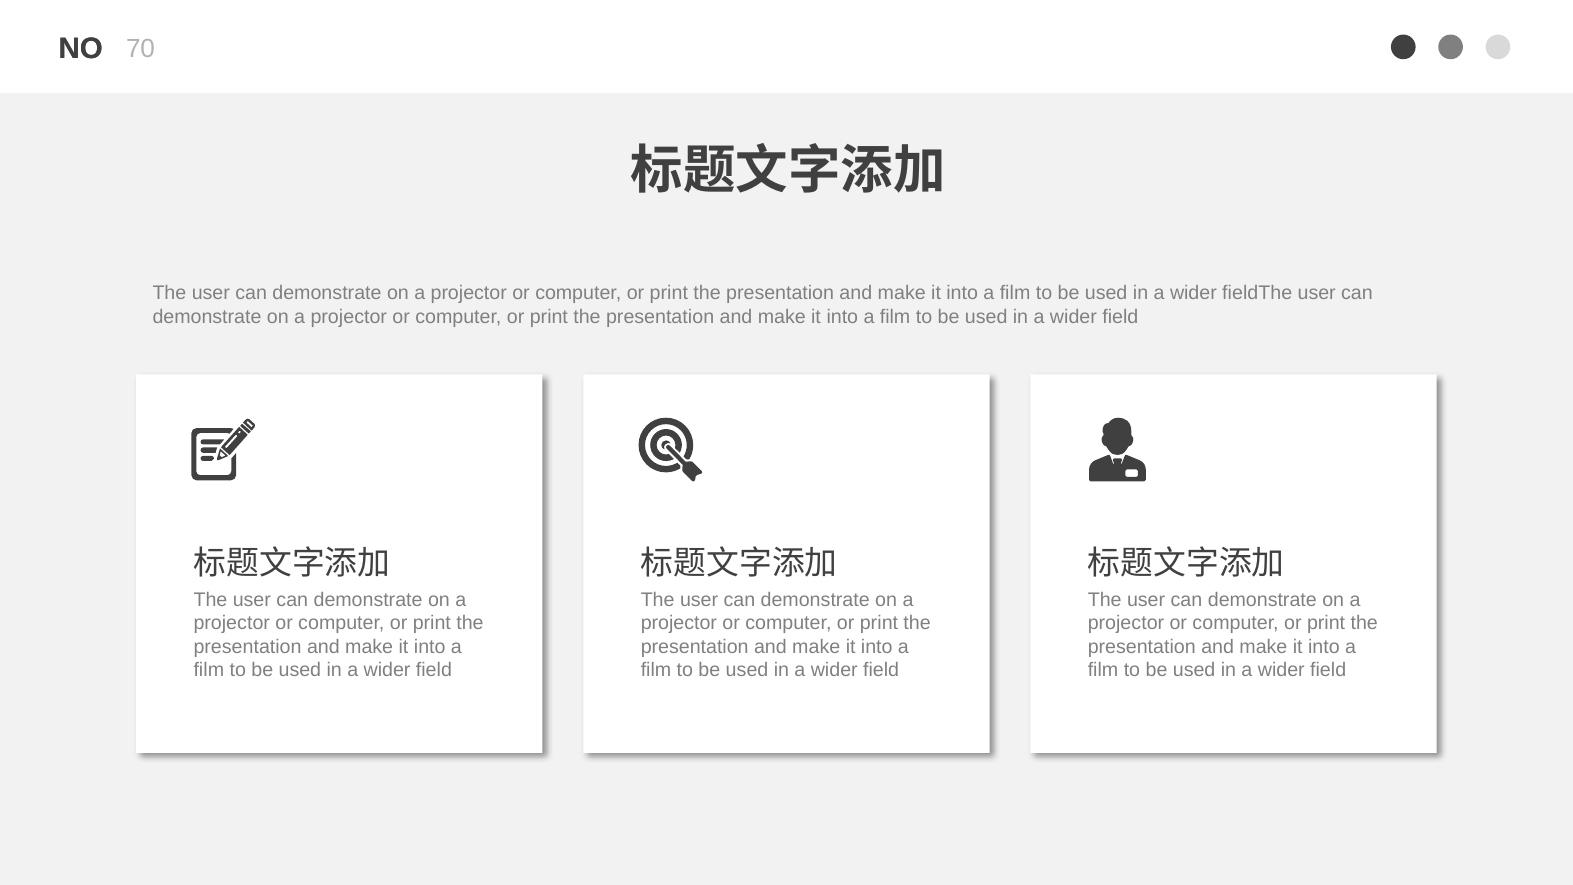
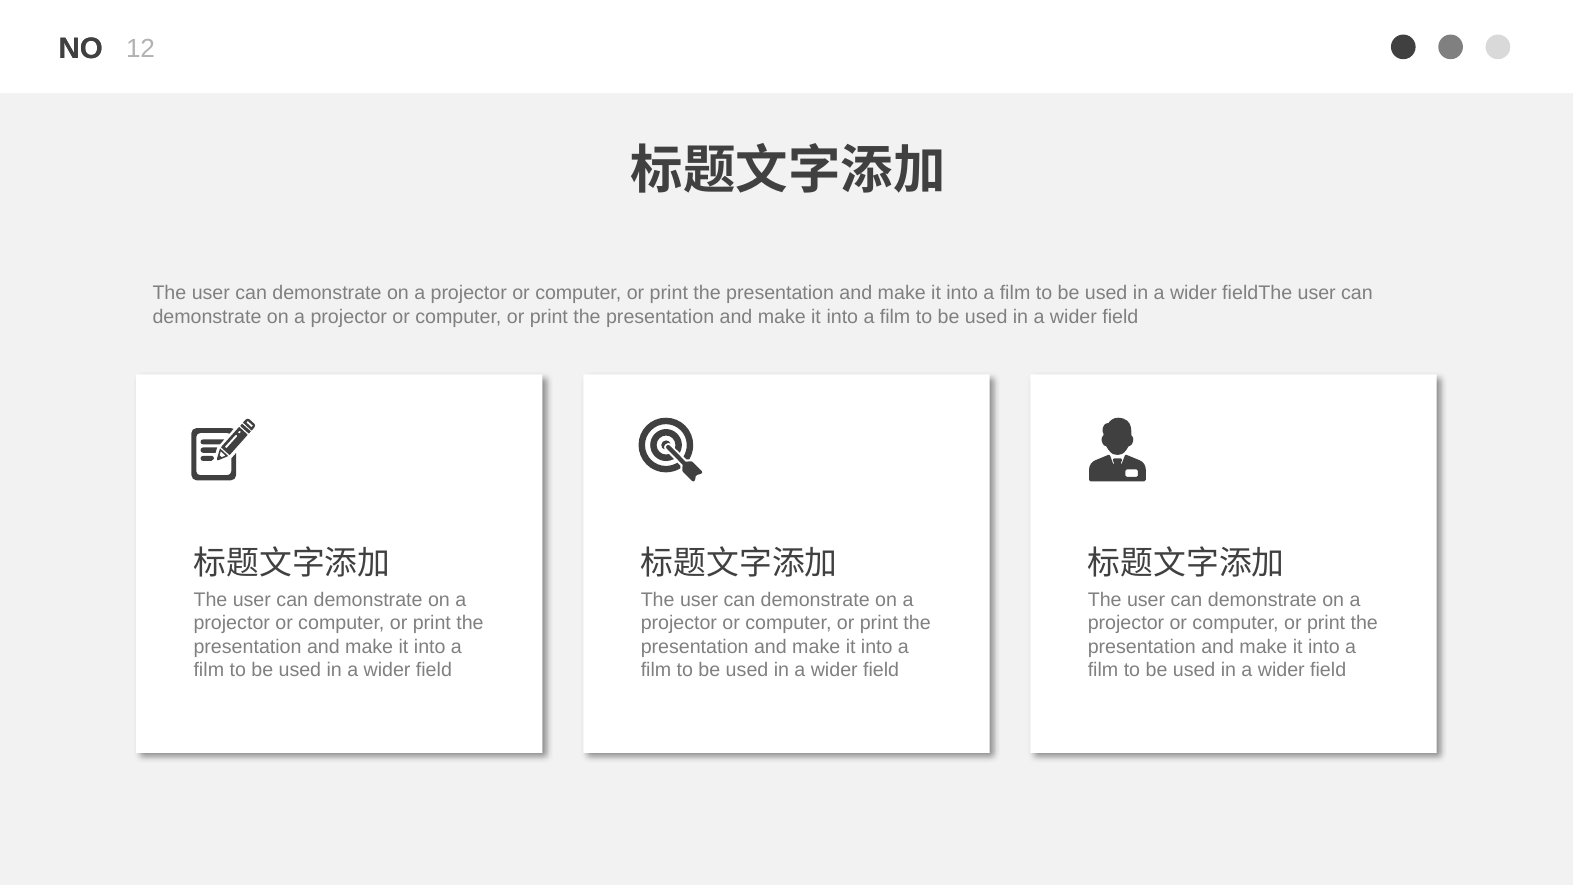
70: 70 -> 12 (141, 49)
